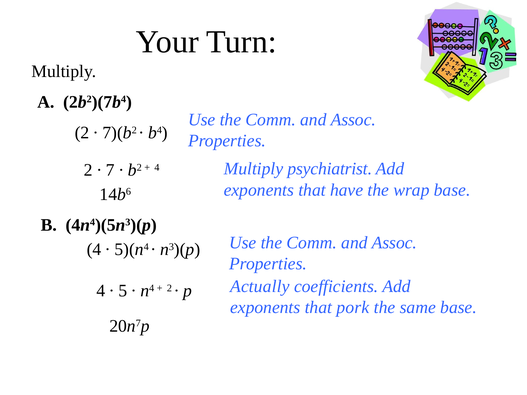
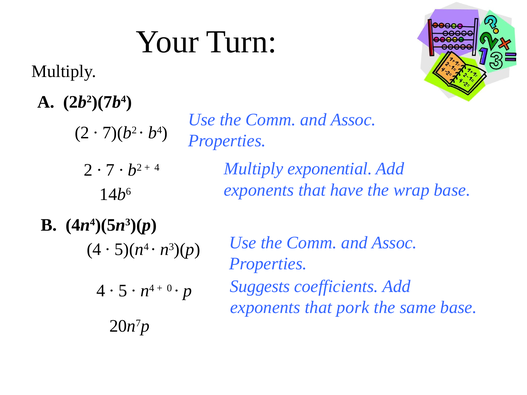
psychiatrist: psychiatrist -> exponential (330, 169)
Actually: Actually -> Suggests (260, 287)
2: 2 -> 0 (169, 288)
